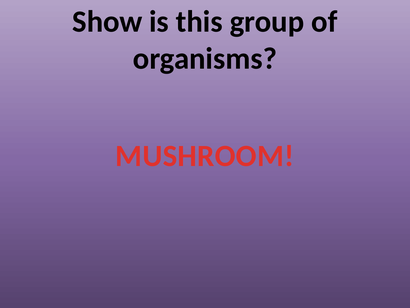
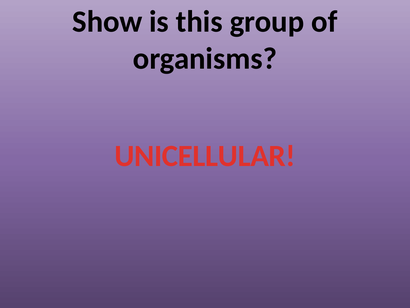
MUSHROOM: MUSHROOM -> UNICELLULAR (205, 156)
